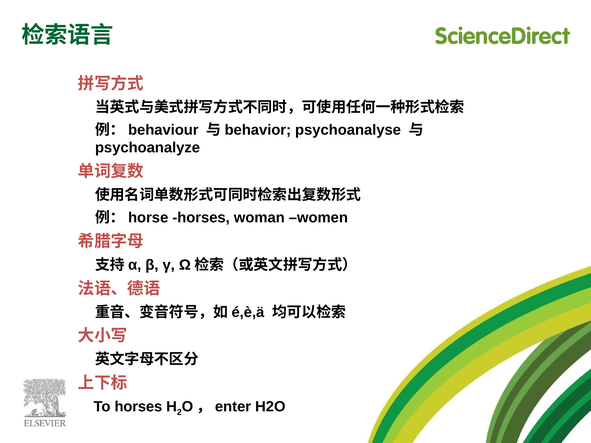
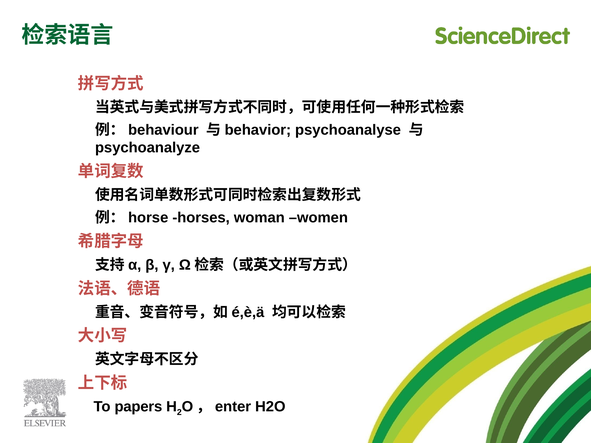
To horses: horses -> papers (138, 407)
